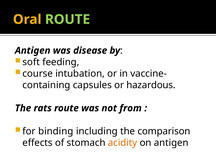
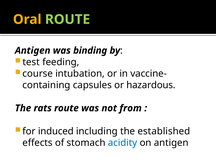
disease: disease -> binding (90, 51)
soft: soft -> test (31, 62)
binding: binding -> induced (56, 131)
comparison: comparison -> established (164, 131)
acidity colour: orange -> blue (123, 143)
